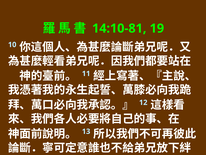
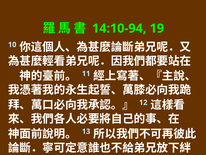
14:10-81: 14:10-81 -> 14:10-94 (119, 28)
